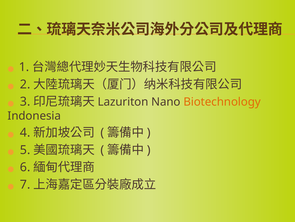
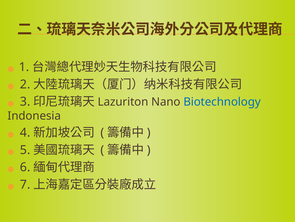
Biotechnology colour: orange -> blue (222, 102)
